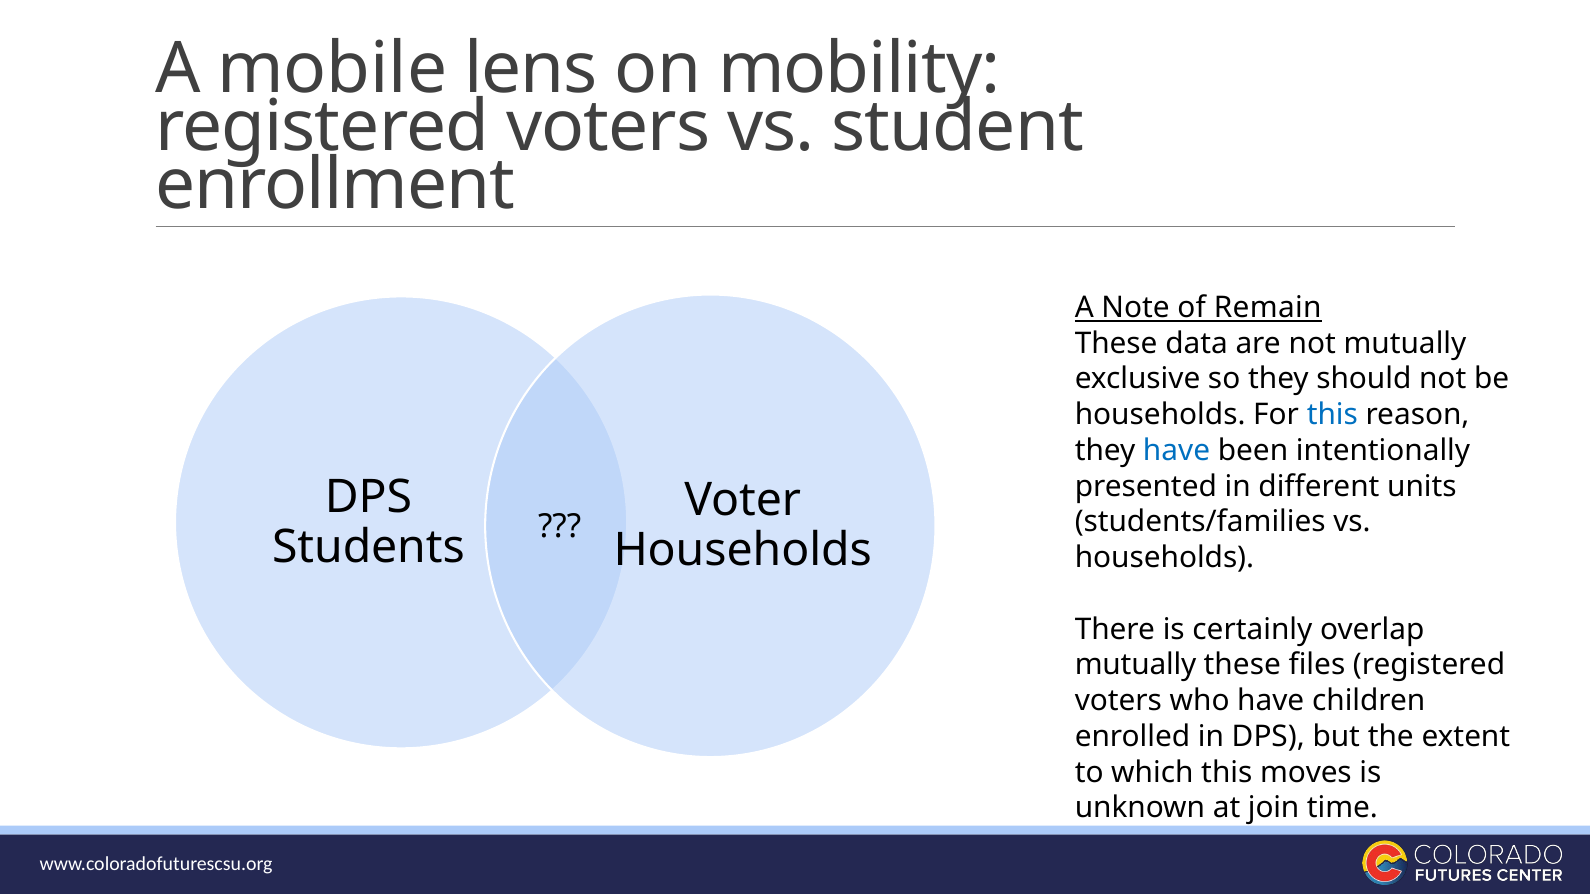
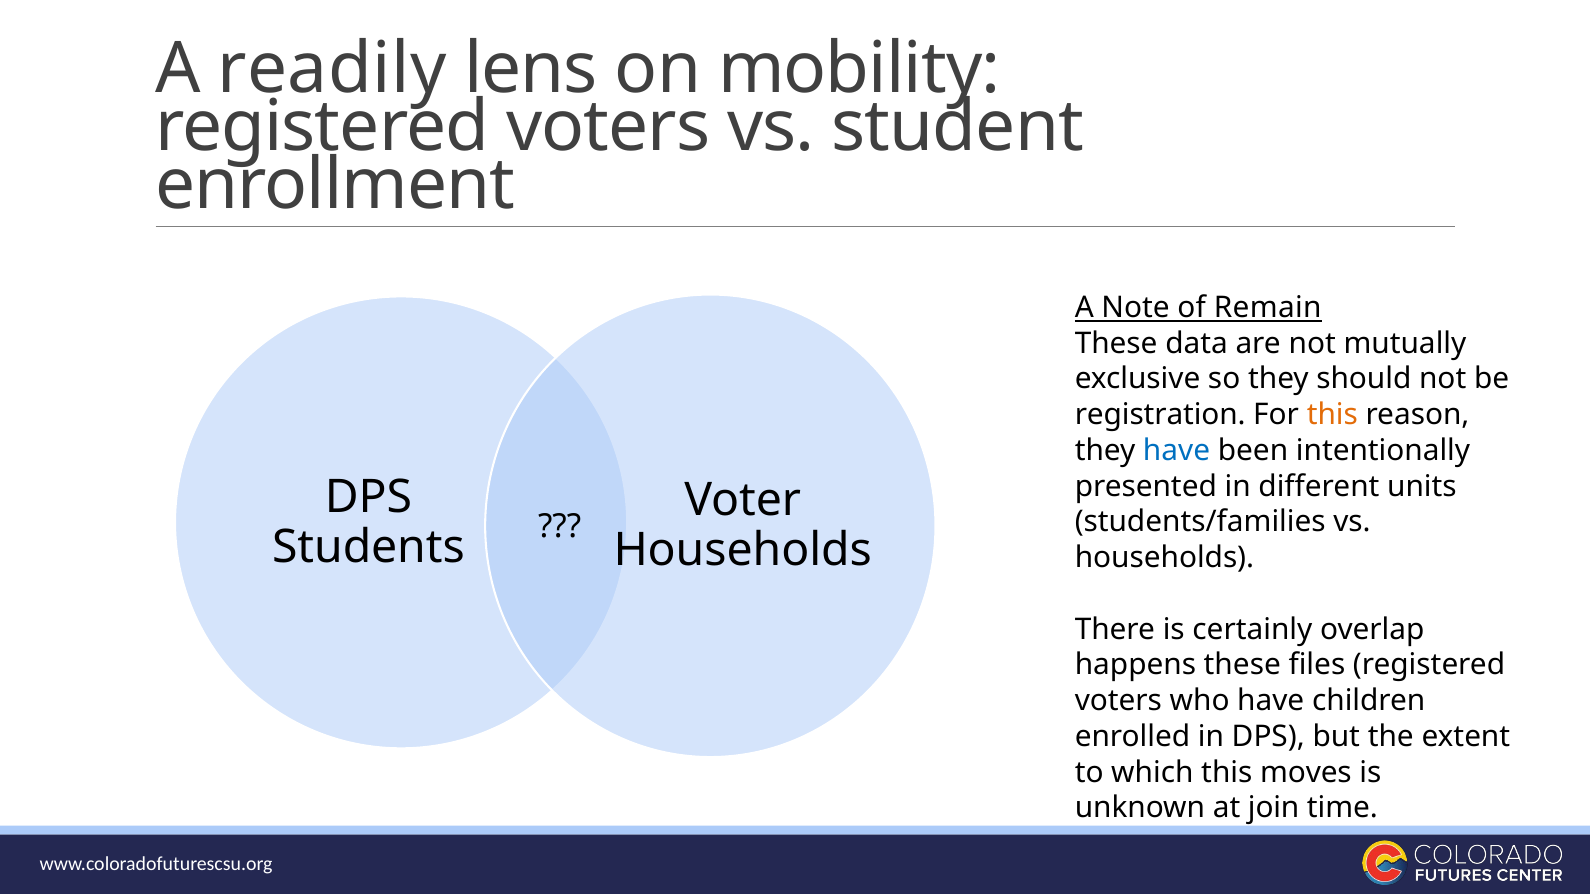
mobile: mobile -> readily (332, 69)
households: households -> registration (1160, 415)
this colour: blue -> orange (1332, 415)
mutually: mutually -> happens (1135, 665)
